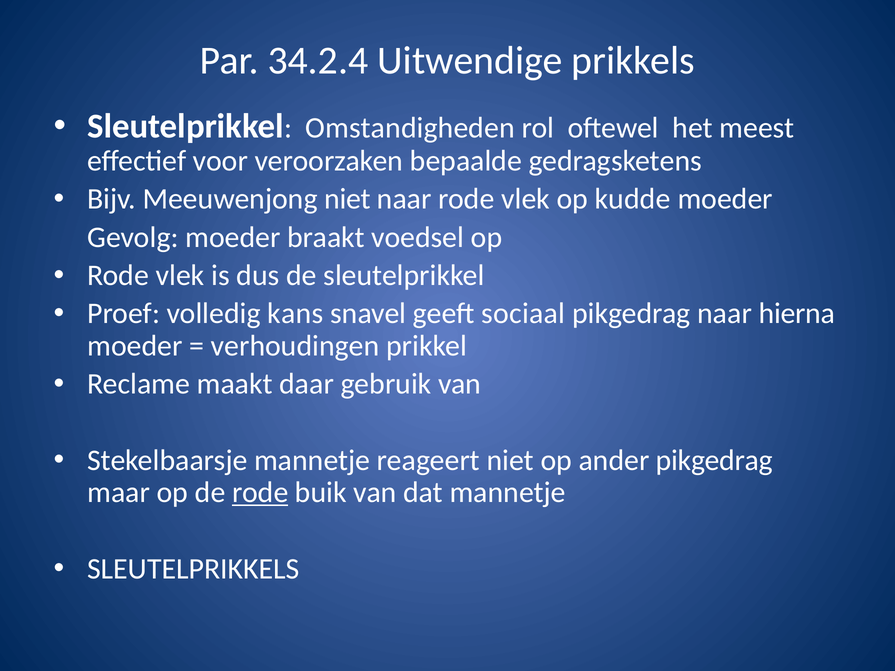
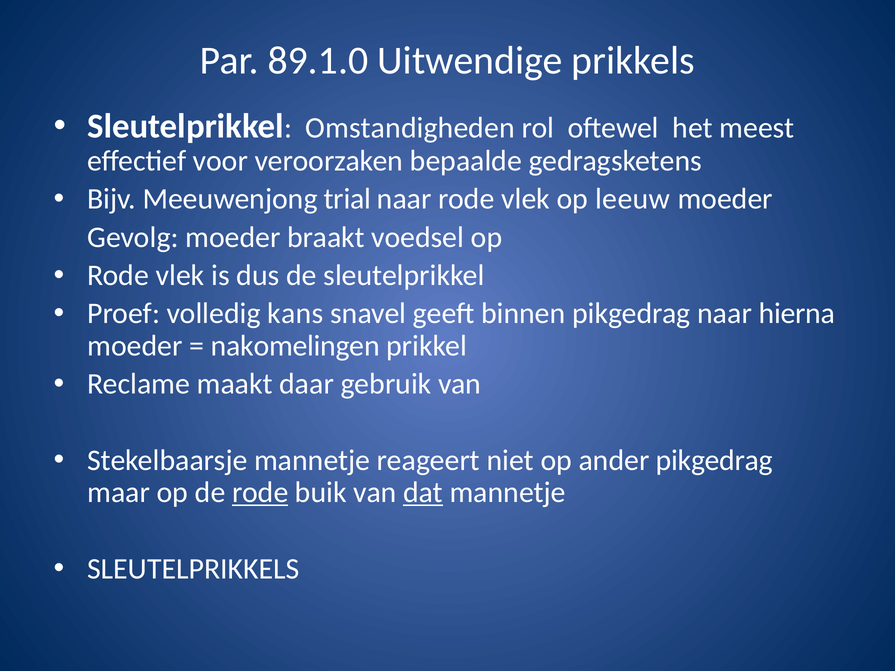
34.2.4: 34.2.4 -> 89.1.0 (318, 61)
Meeuwenjong niet: niet -> trial (347, 199)
kudde: kudde -> leeuw (633, 199)
sociaal: sociaal -> binnen (523, 314)
verhoudingen: verhoudingen -> nakomelingen (295, 346)
dat underline: none -> present (423, 493)
